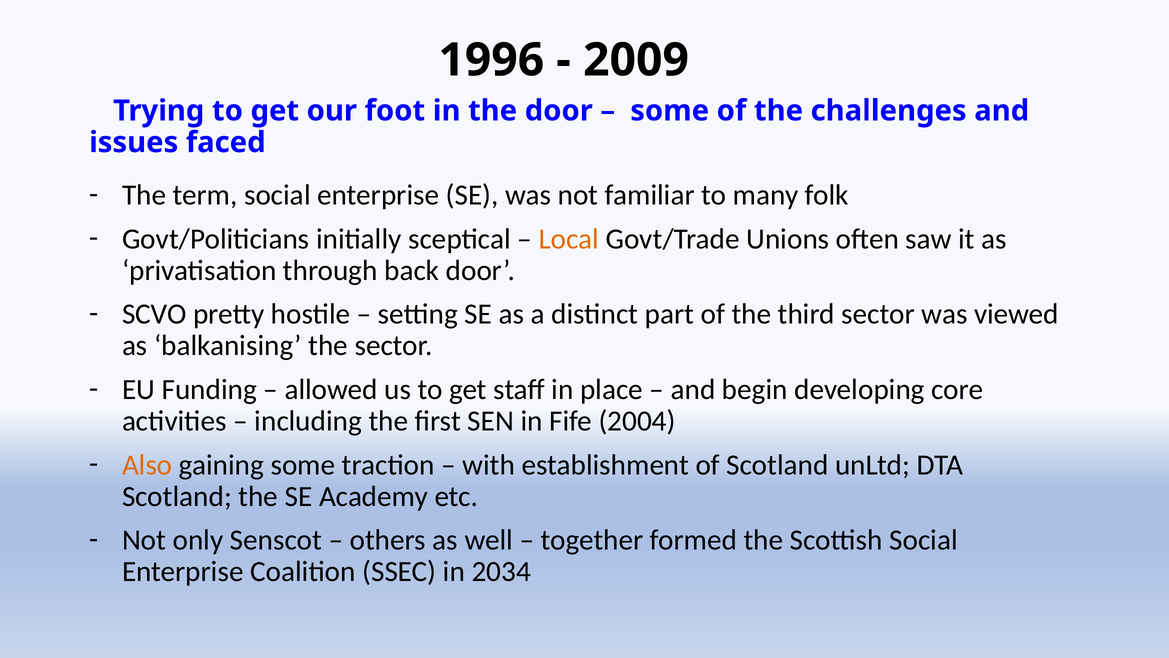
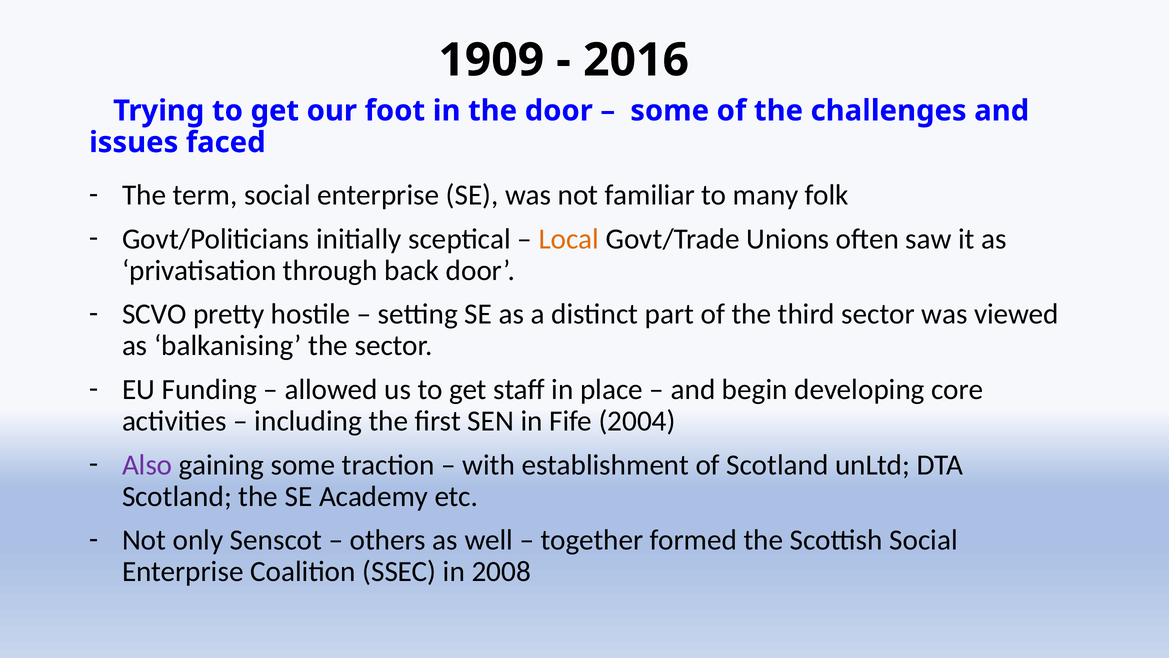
1996: 1996 -> 1909 (491, 60)
2009: 2009 -> 2016 (636, 60)
Also colour: orange -> purple (147, 465)
2034: 2034 -> 2008 (501, 571)
